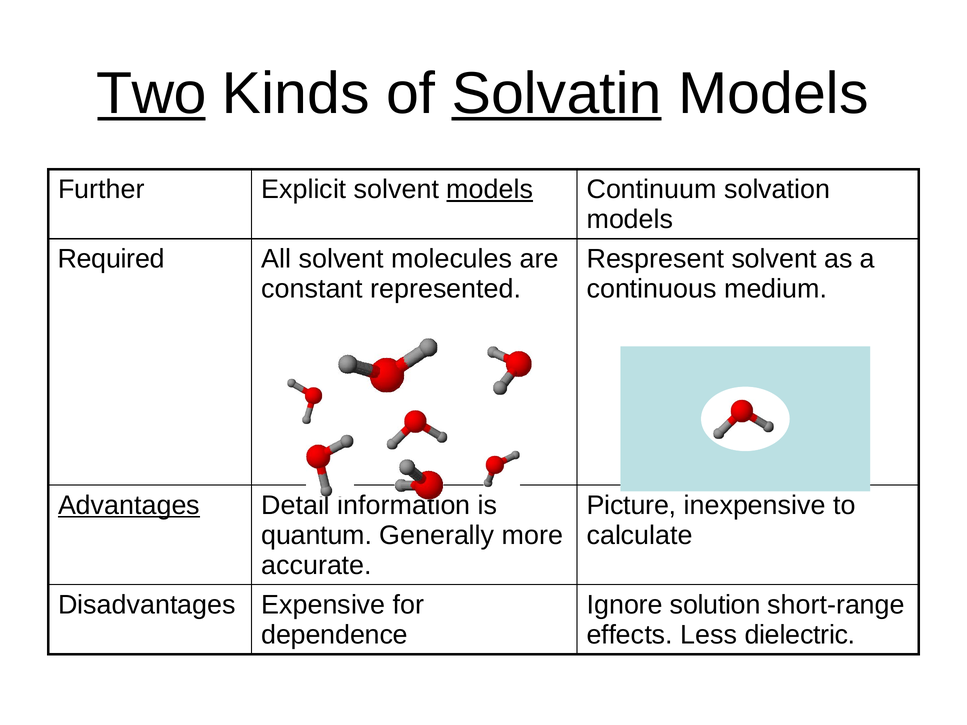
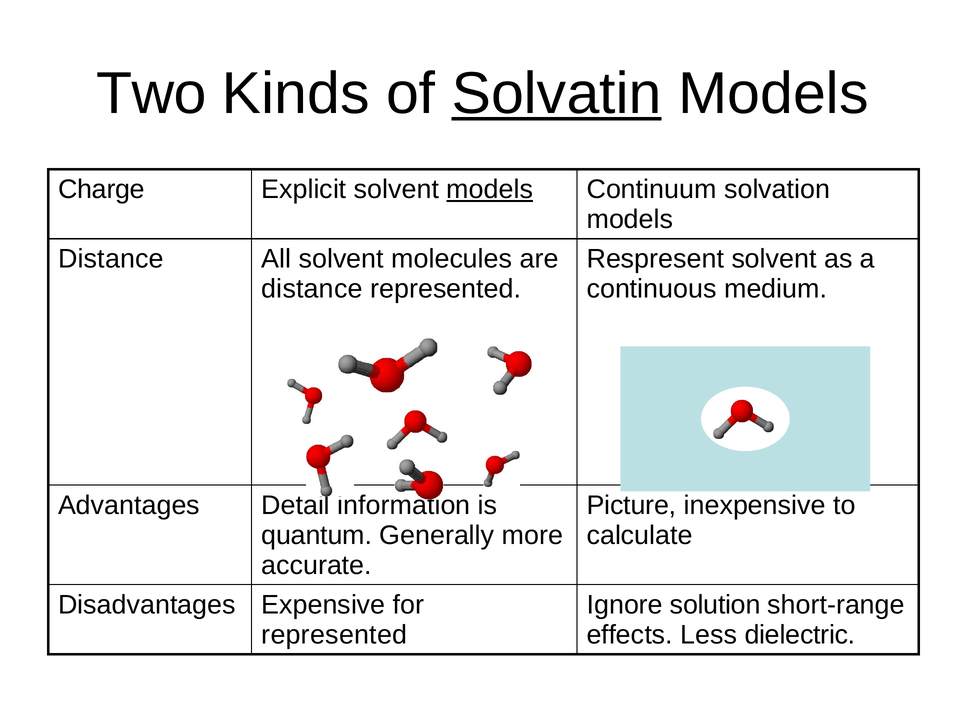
Two underline: present -> none (152, 94)
Further: Further -> Charge (101, 190)
Required: Required -> Distance (111, 259)
constant: constant -> distance (312, 289)
Advantages underline: present -> none (129, 505)
dependence: dependence -> represented (334, 635)
